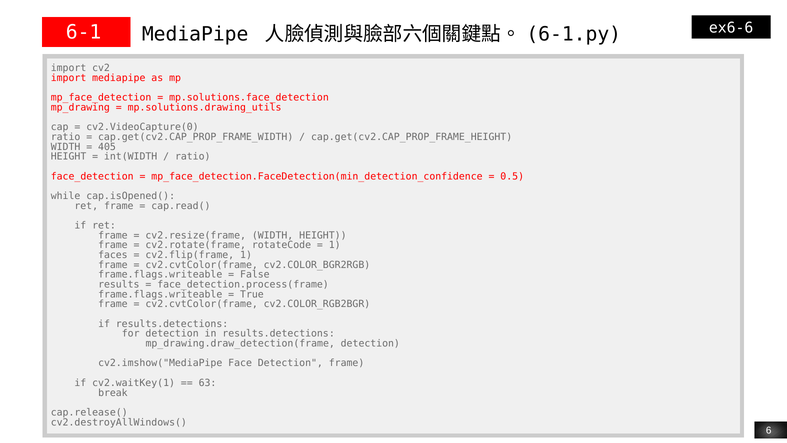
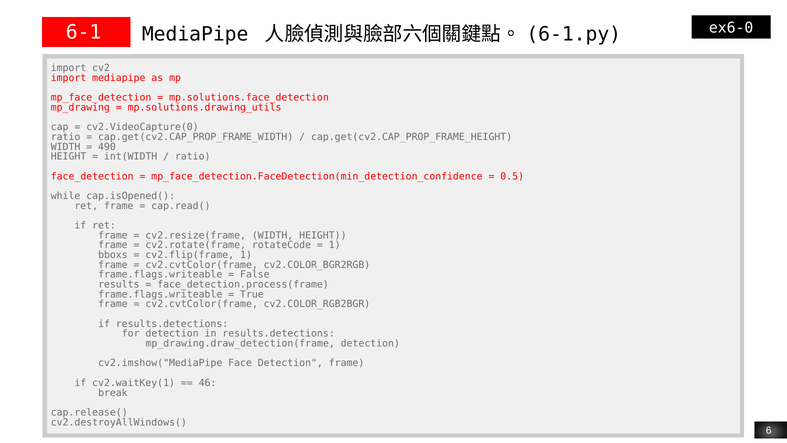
ex6-6: ex6-6 -> ex6-0 (731, 28)
405: 405 -> 490 (107, 147)
faces: faces -> bboxs (113, 255)
63: 63 -> 46 (207, 383)
